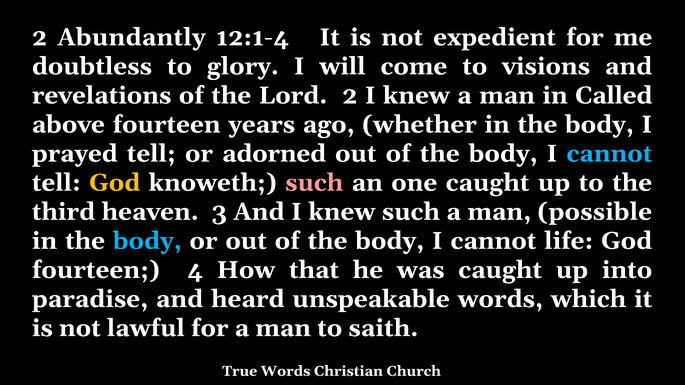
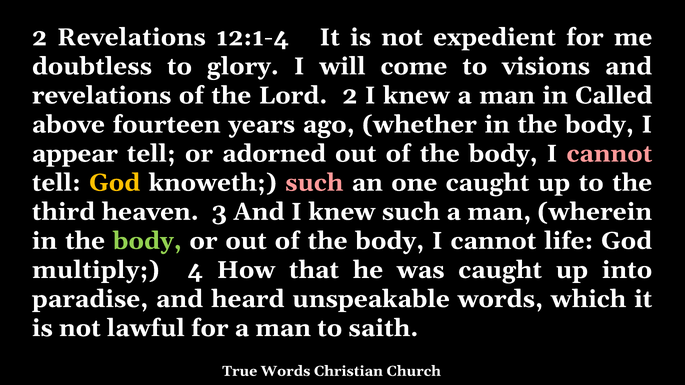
2 Abundantly: Abundantly -> Revelations (131, 37)
prayed: prayed -> appear (75, 154)
cannot colour: light blue -> pink (609, 154)
possible: possible -> wherein (595, 212)
body colour: light blue -> light green (147, 241)
fourteen: fourteen -> multiply (96, 270)
